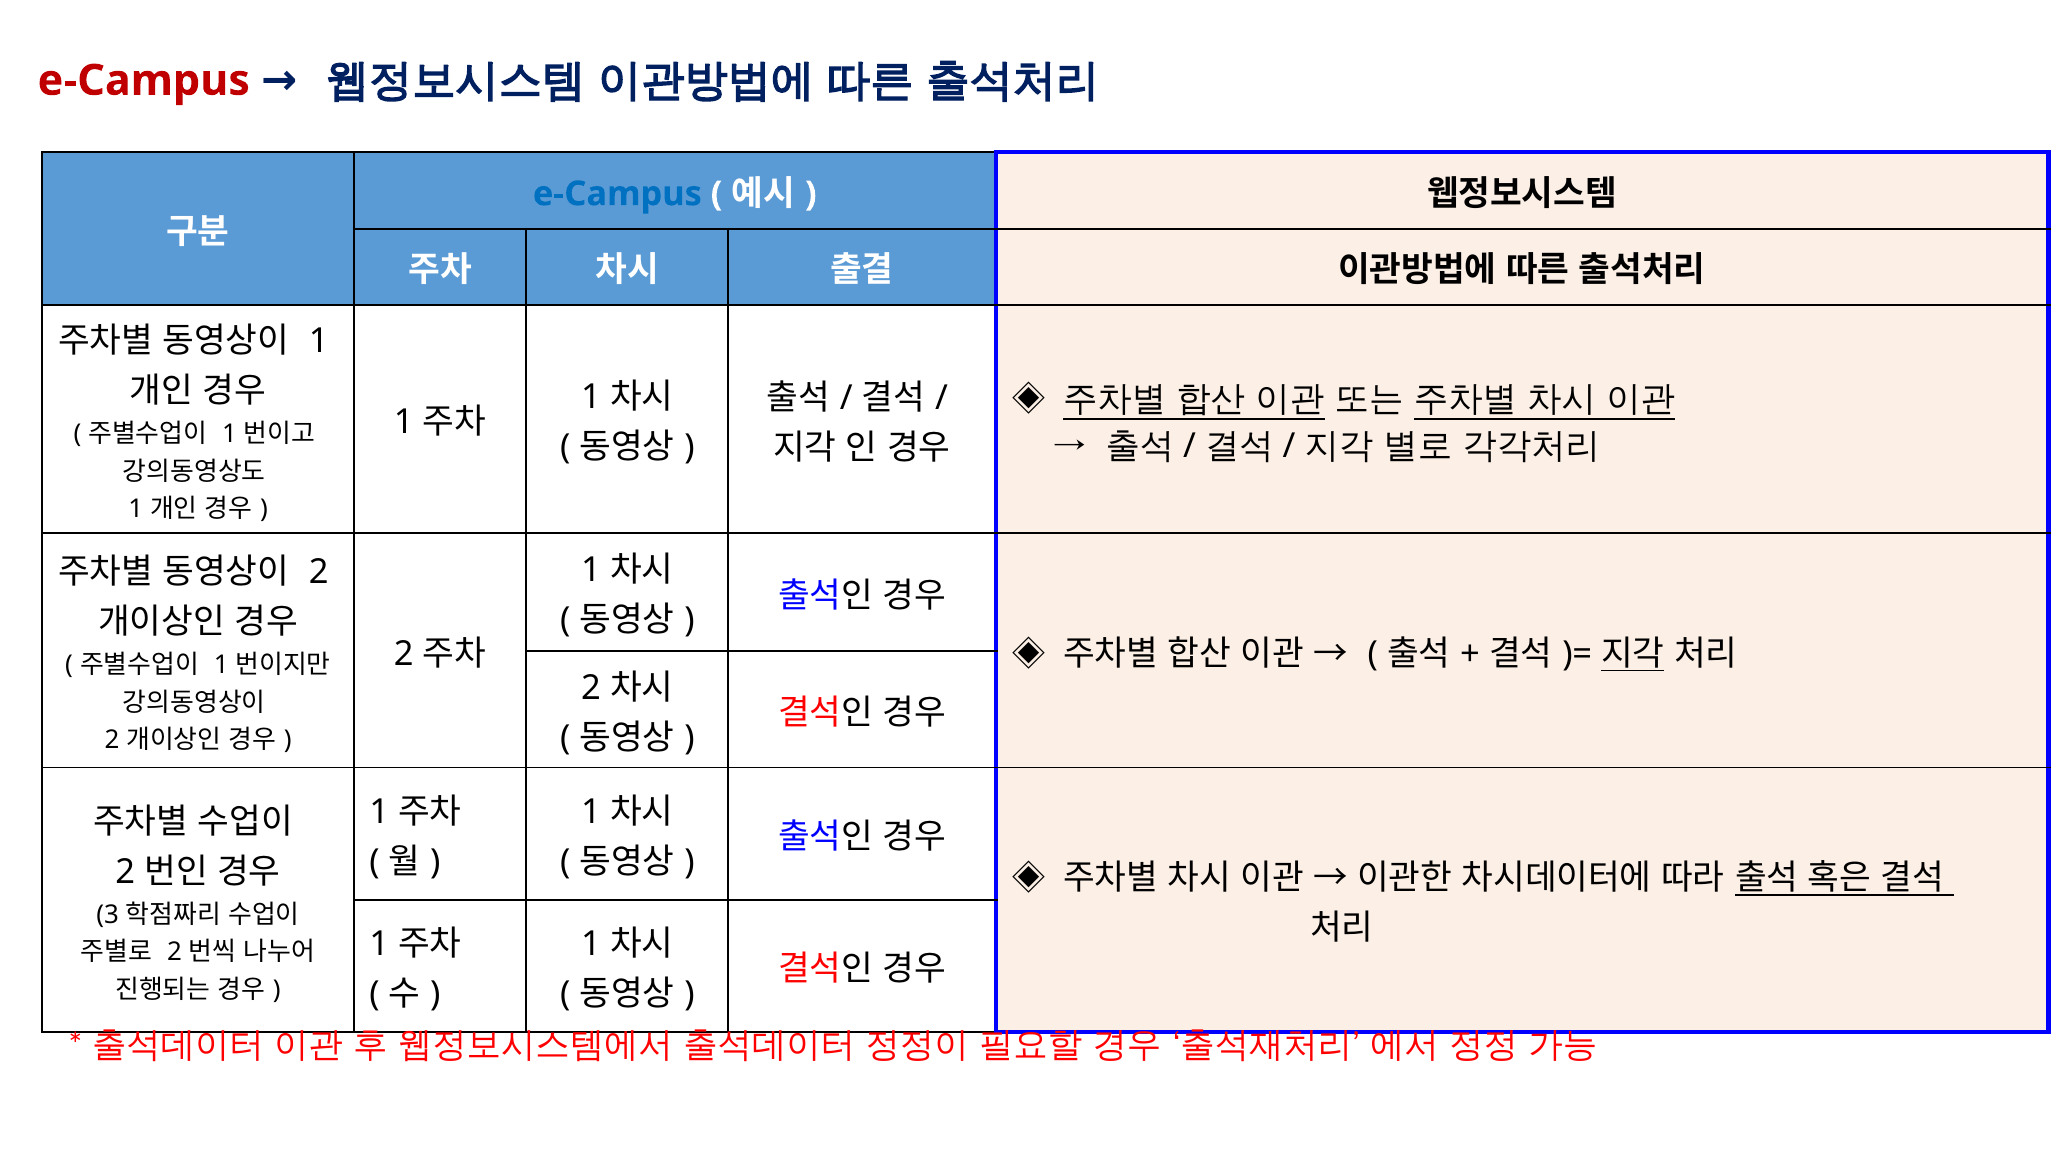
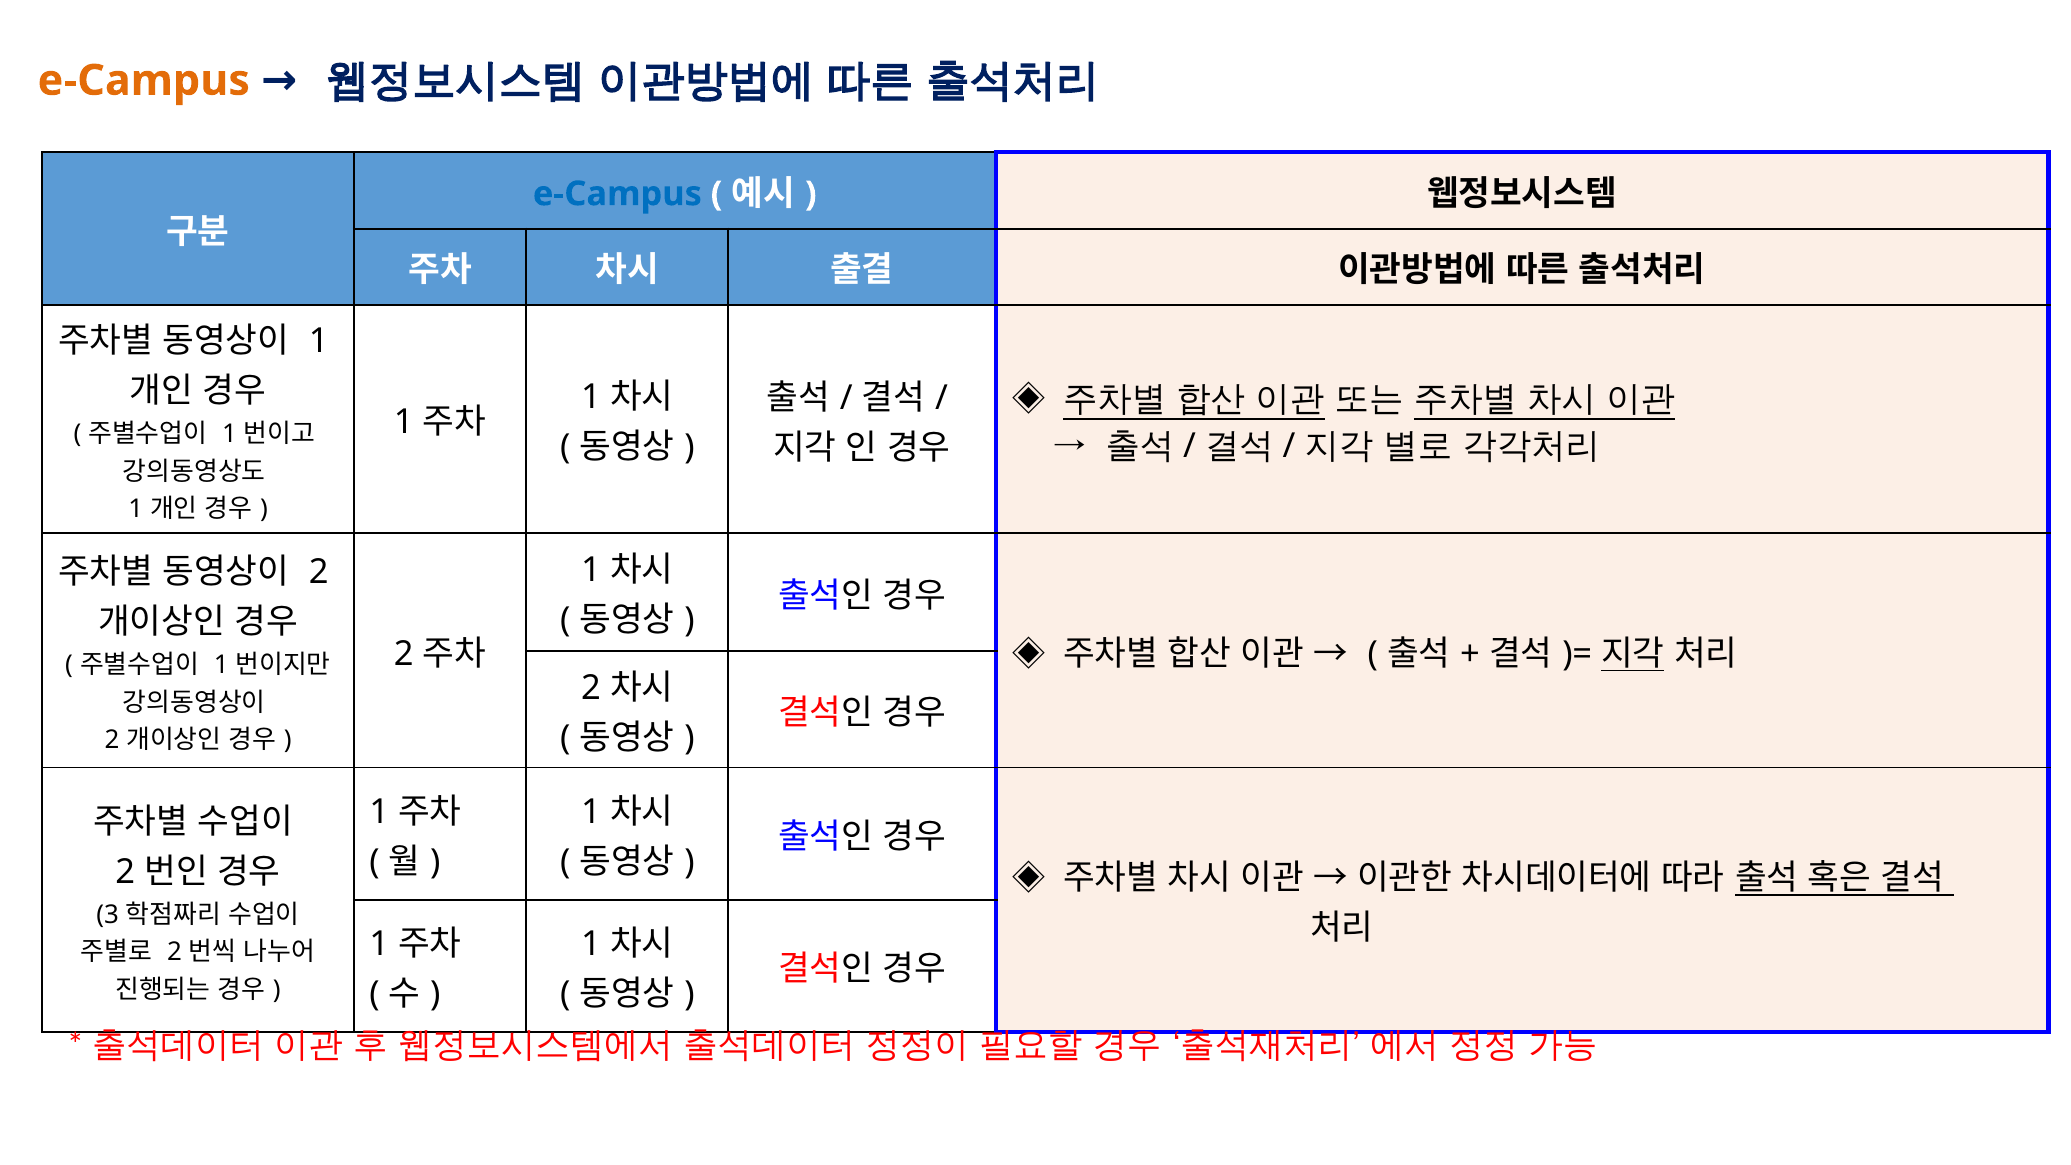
e-Campus colour: red -> orange (144, 81)
